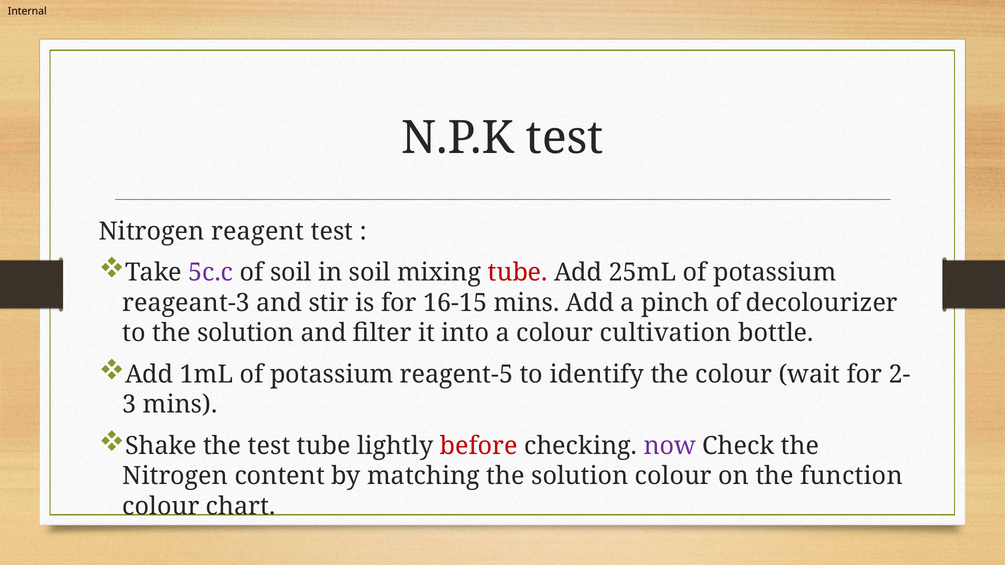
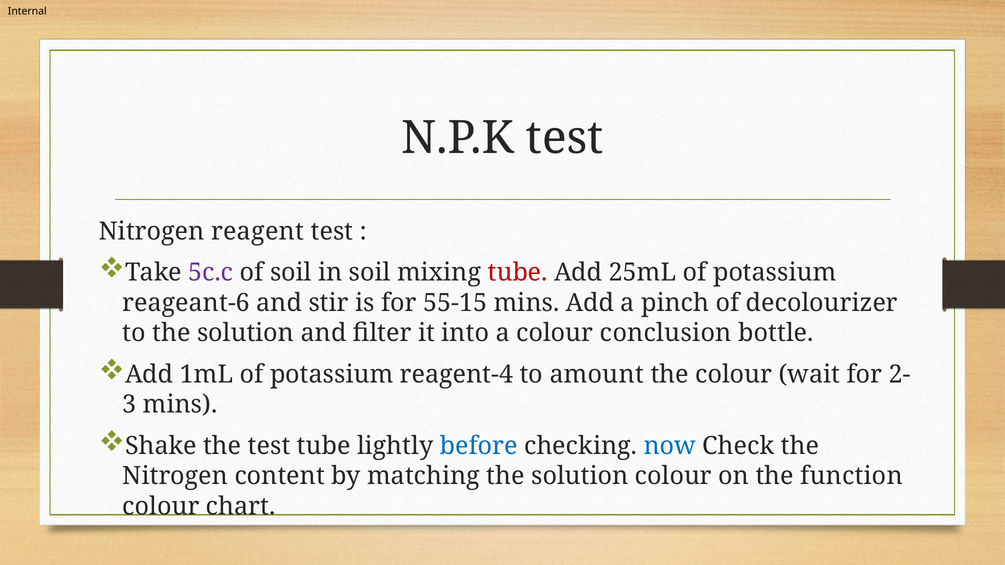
reageant-3: reageant-3 -> reageant-6 (186, 303)
16-15: 16-15 -> 55-15 (455, 303)
cultivation: cultivation -> conclusion (666, 333)
reagent-5: reagent-5 -> reagent-4 (456, 375)
identify: identify -> amount (597, 375)
before colour: red -> blue (479, 446)
now colour: purple -> blue (670, 446)
